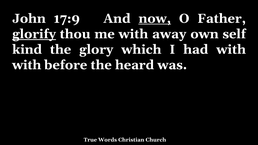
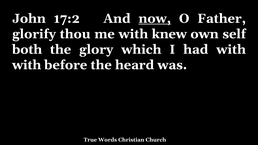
17:9: 17:9 -> 17:2 (67, 19)
glorify underline: present -> none (34, 34)
away: away -> knew (169, 34)
kind: kind -> both (27, 50)
